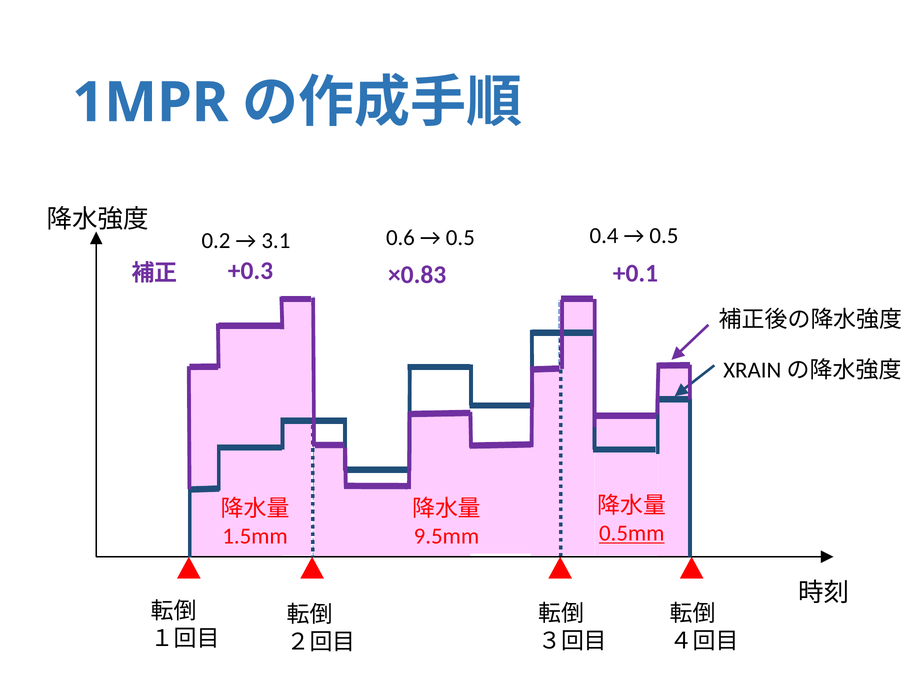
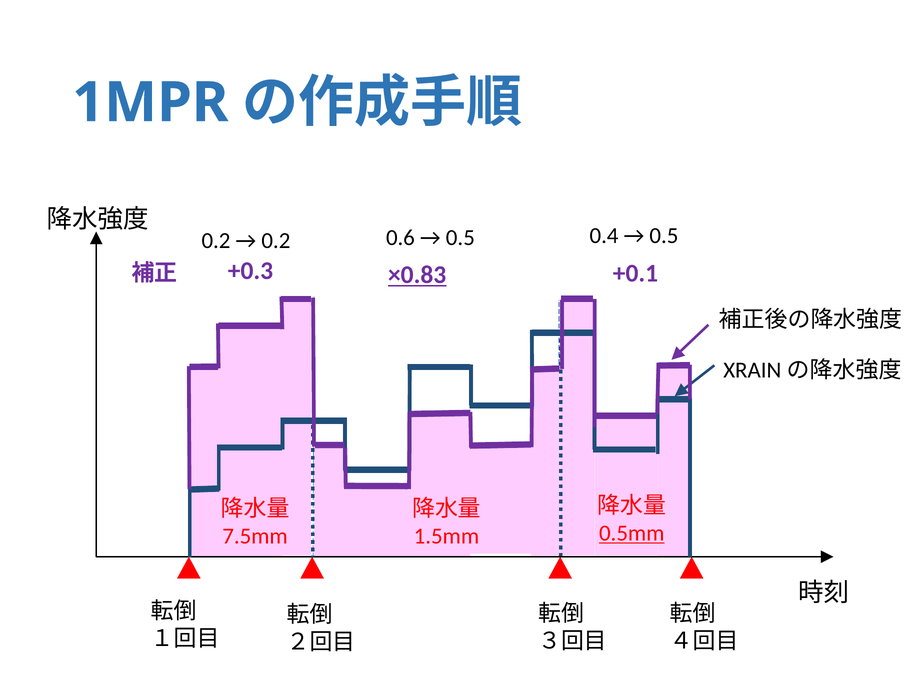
3.1: 3.1 -> 0.2 (276, 240)
×0.83 underline: none -> present (417, 275)
1.5mm: 1.5mm -> 7.5mm (255, 536)
9.5mm: 9.5mm -> 1.5mm (446, 536)
